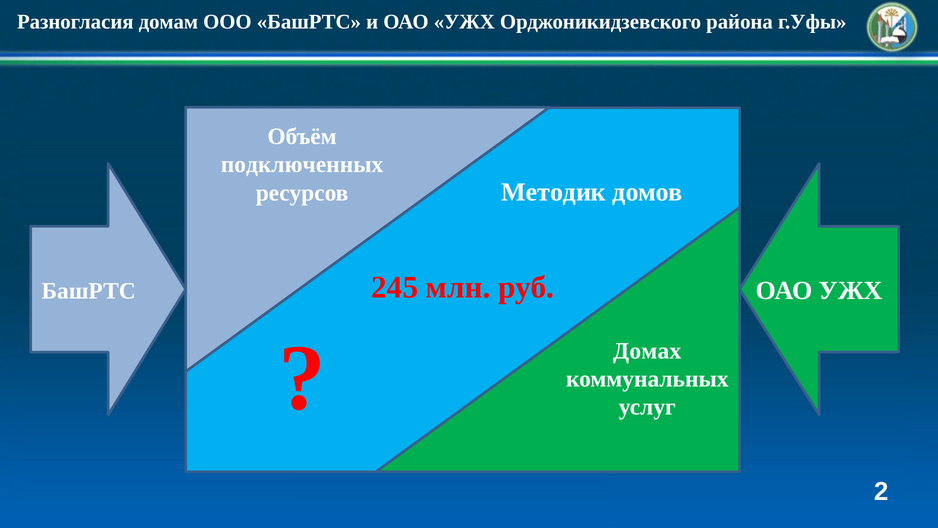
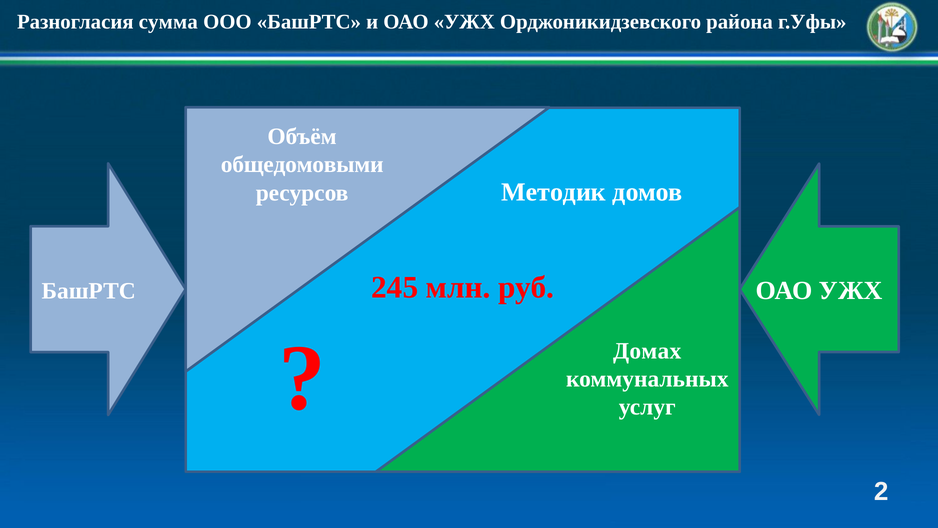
домам: домам -> сумма (168, 22)
подключенных: подключенных -> общедомовыми (302, 165)
